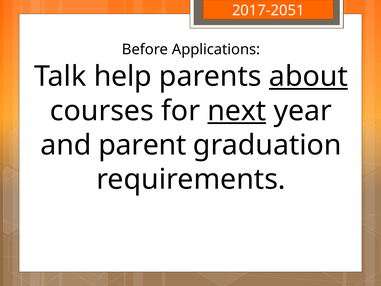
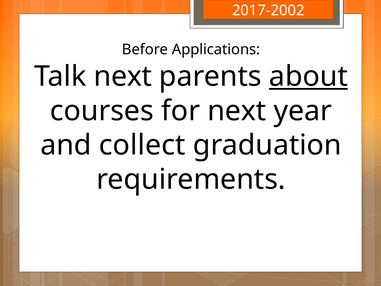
2017-2051: 2017-2051 -> 2017-2002 (268, 11)
Talk help: help -> next (123, 76)
next underline: present -> none (237, 111)
parent: parent -> collect (142, 145)
